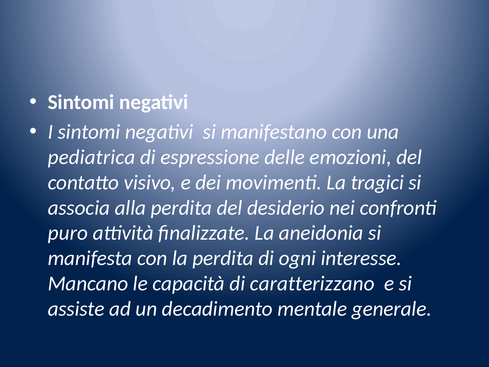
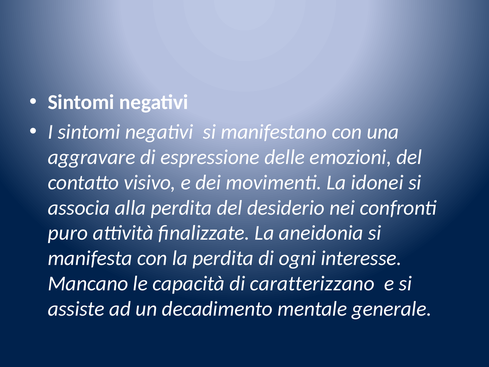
pediatrica: pediatrica -> aggravare (92, 157)
tragici: tragici -> idonei (377, 182)
